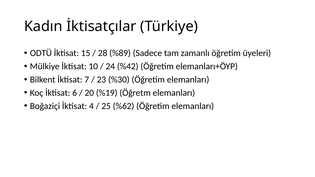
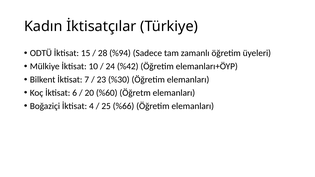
%89: %89 -> %94 (120, 53)
%19: %19 -> %60 (107, 93)
%62: %62 -> %66 (124, 106)
